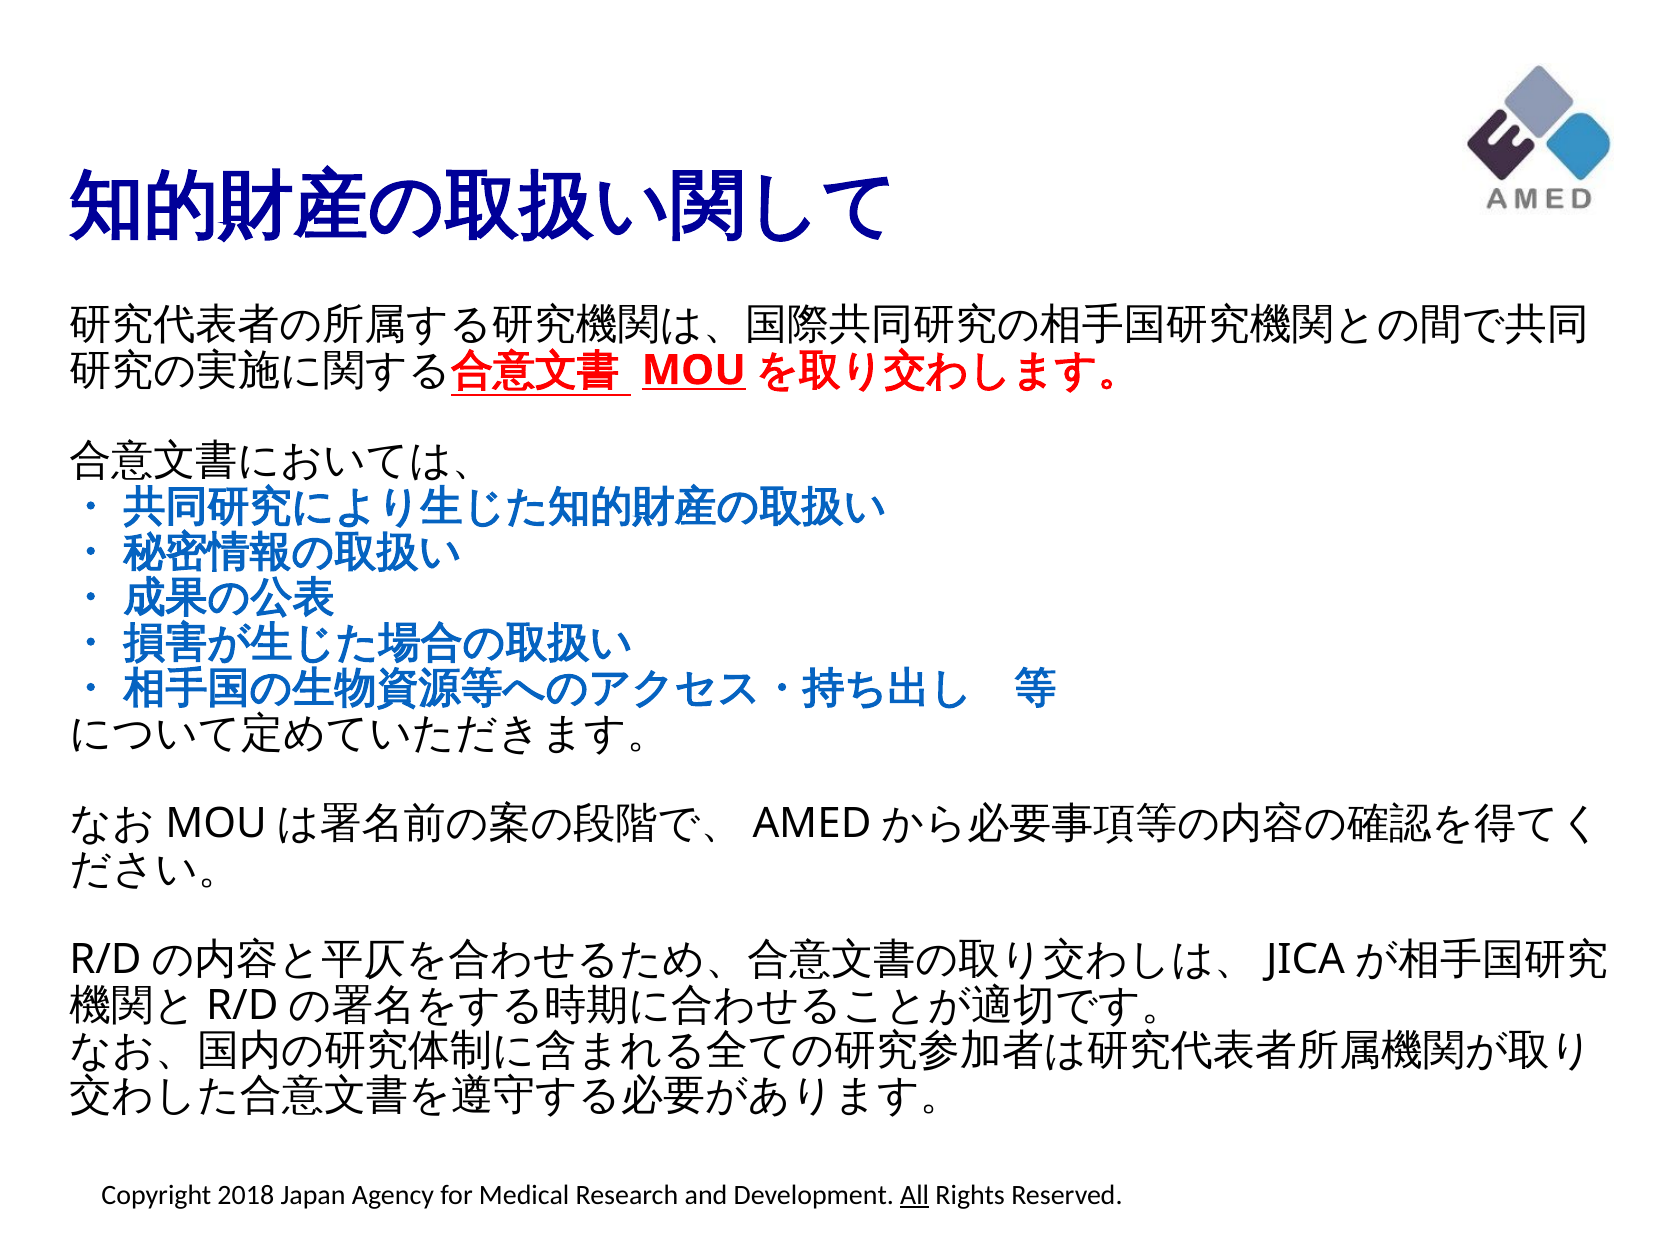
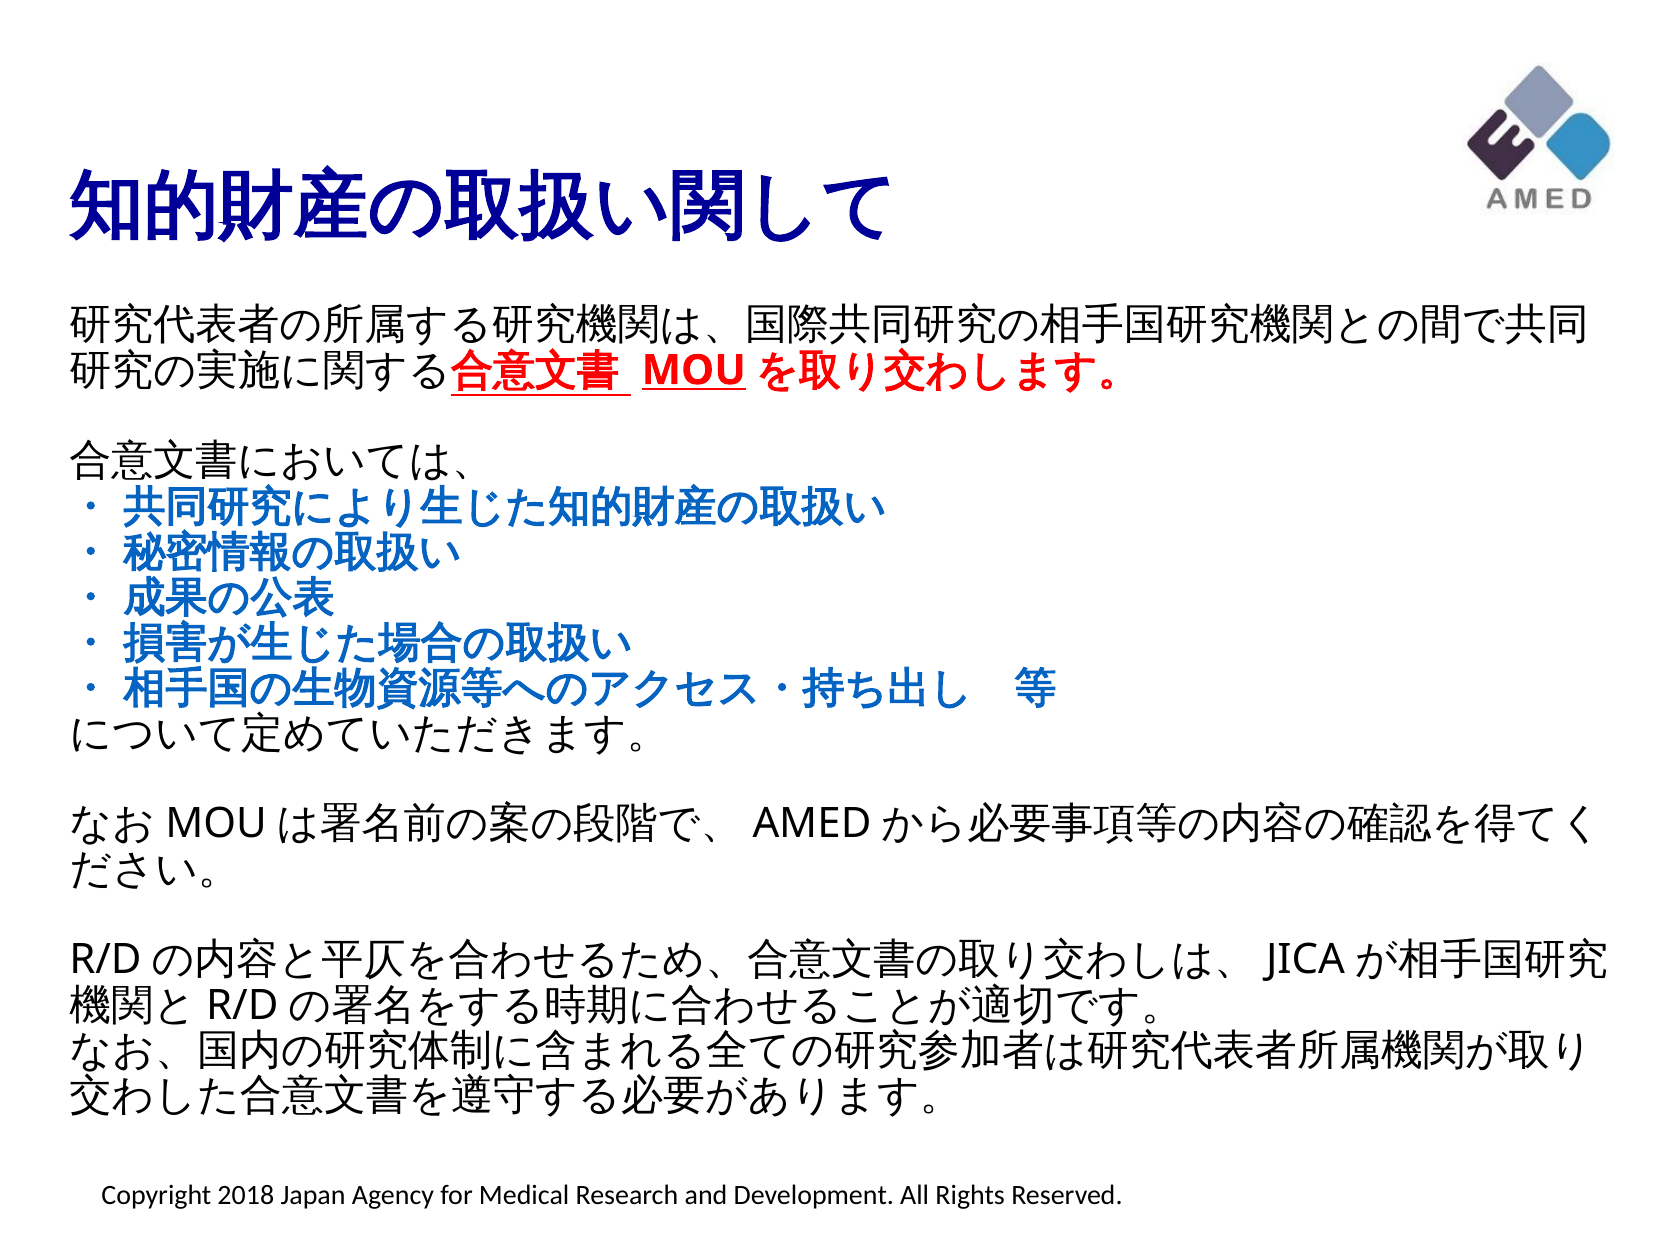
All underline: present -> none (915, 1195)
